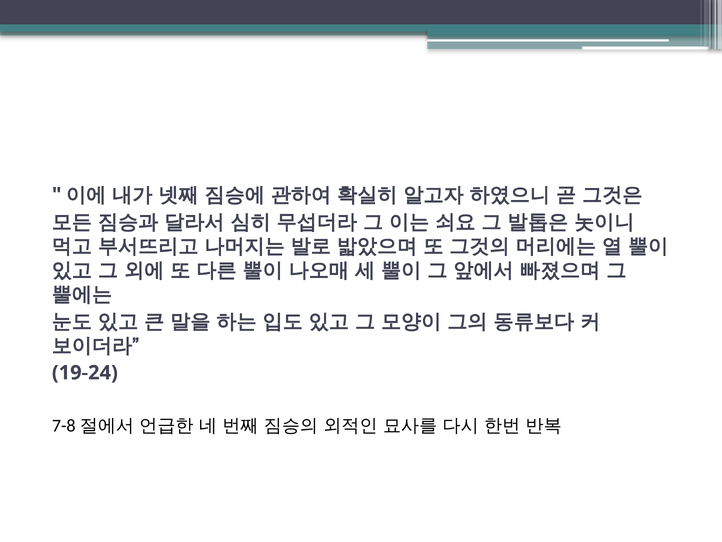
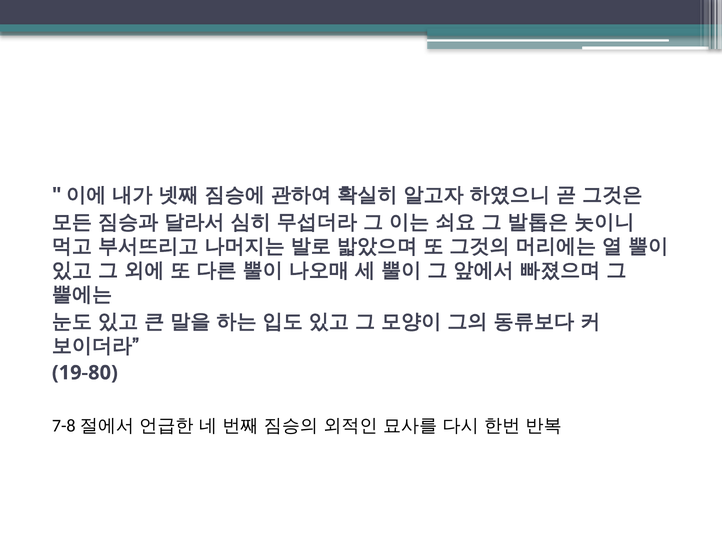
19-24: 19-24 -> 19-80 (85, 372)
